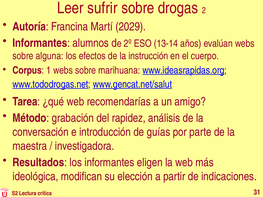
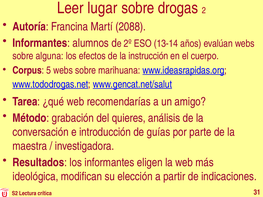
sufrir: sufrir -> lugar (102, 8)
2029: 2029 -> 2088 (131, 27)
1: 1 -> 5 (49, 70)
rapidez: rapidez -> quieres (129, 118)
